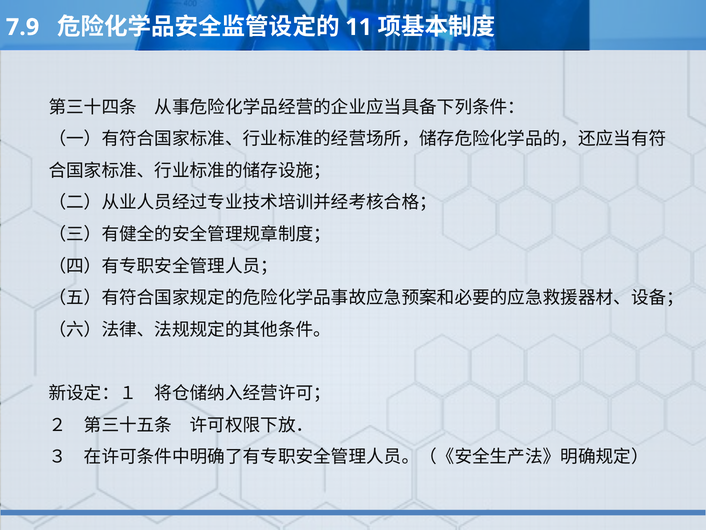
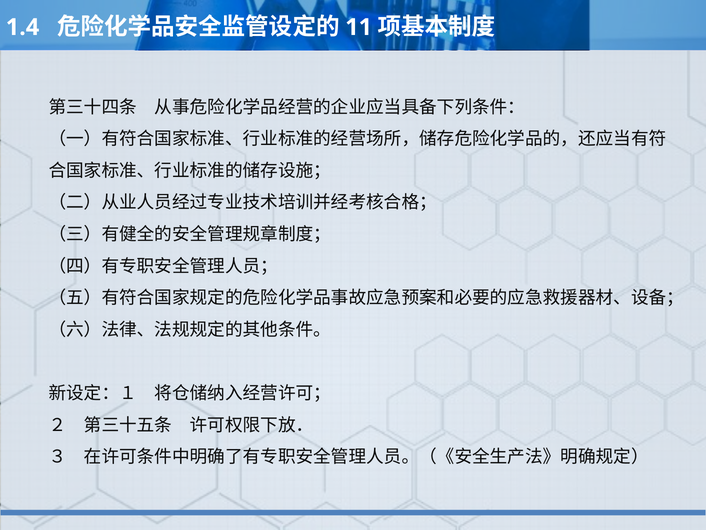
7.9: 7.9 -> 1.4 (23, 27)
